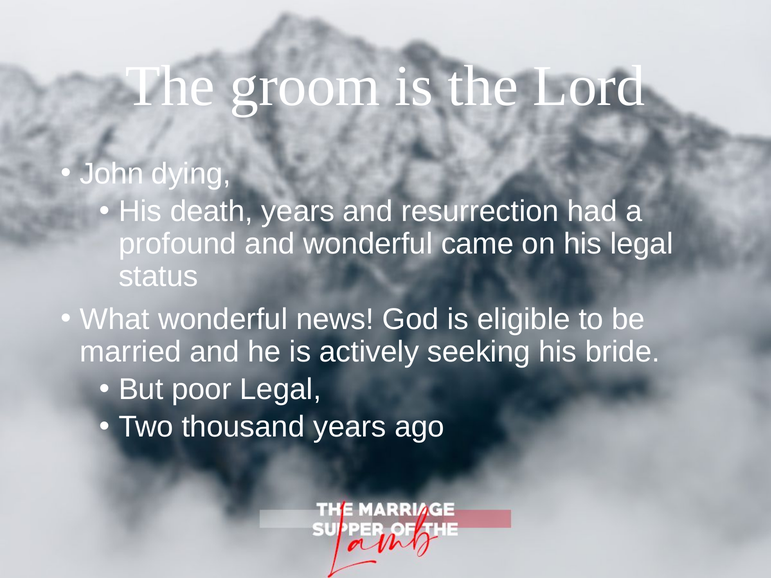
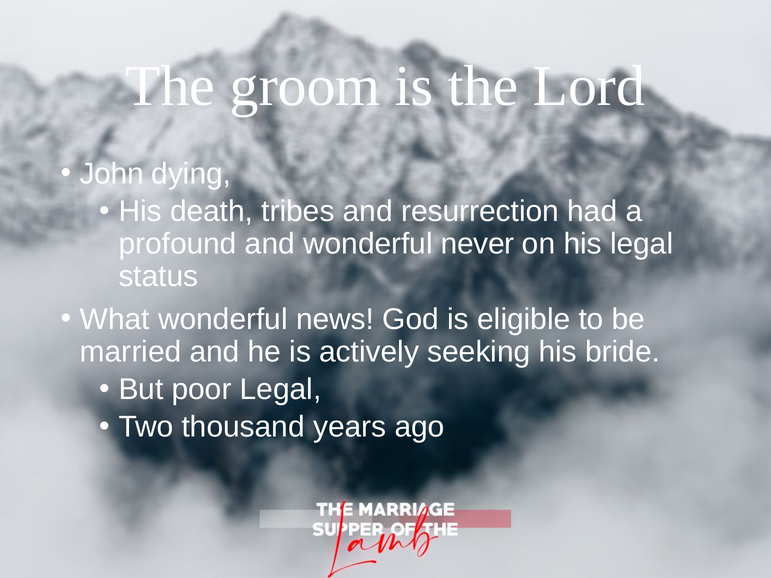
death years: years -> tribes (298, 212)
came: came -> never (478, 244)
